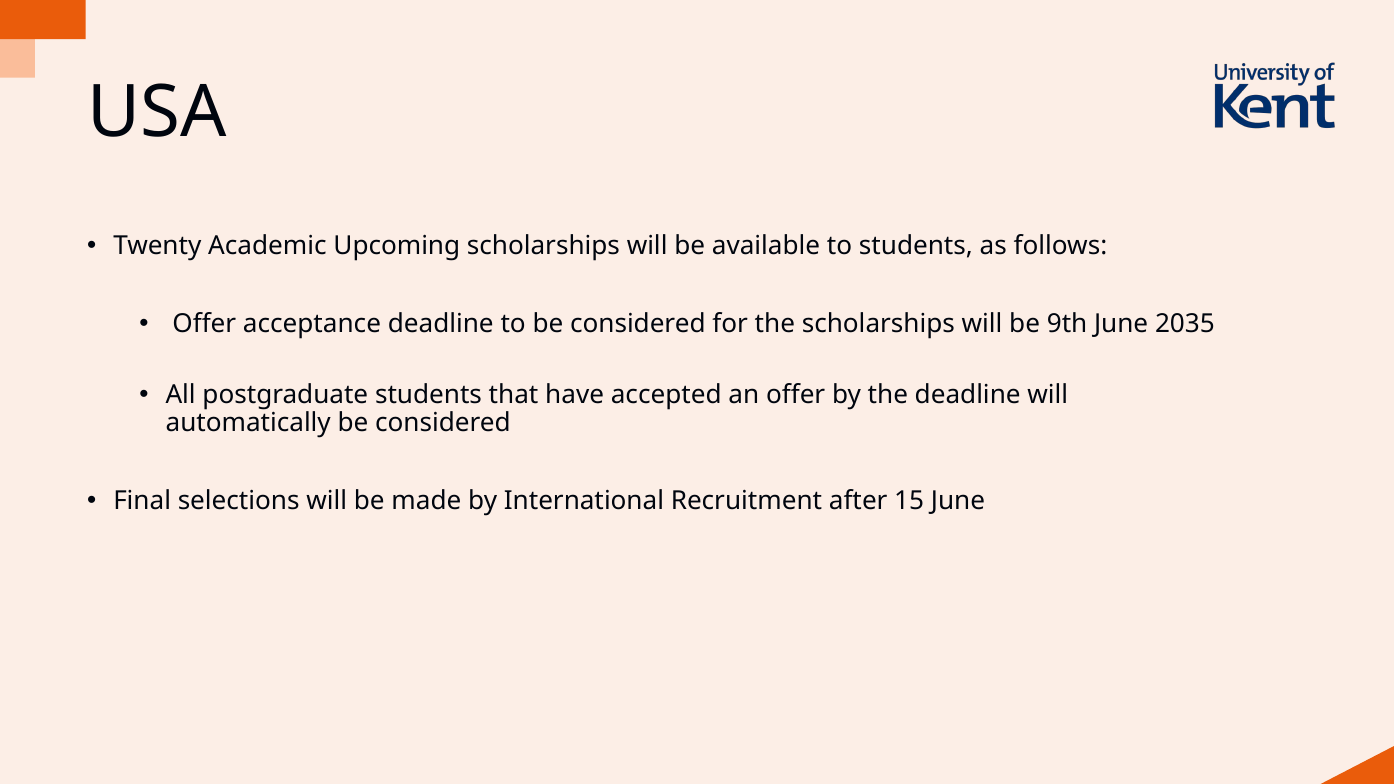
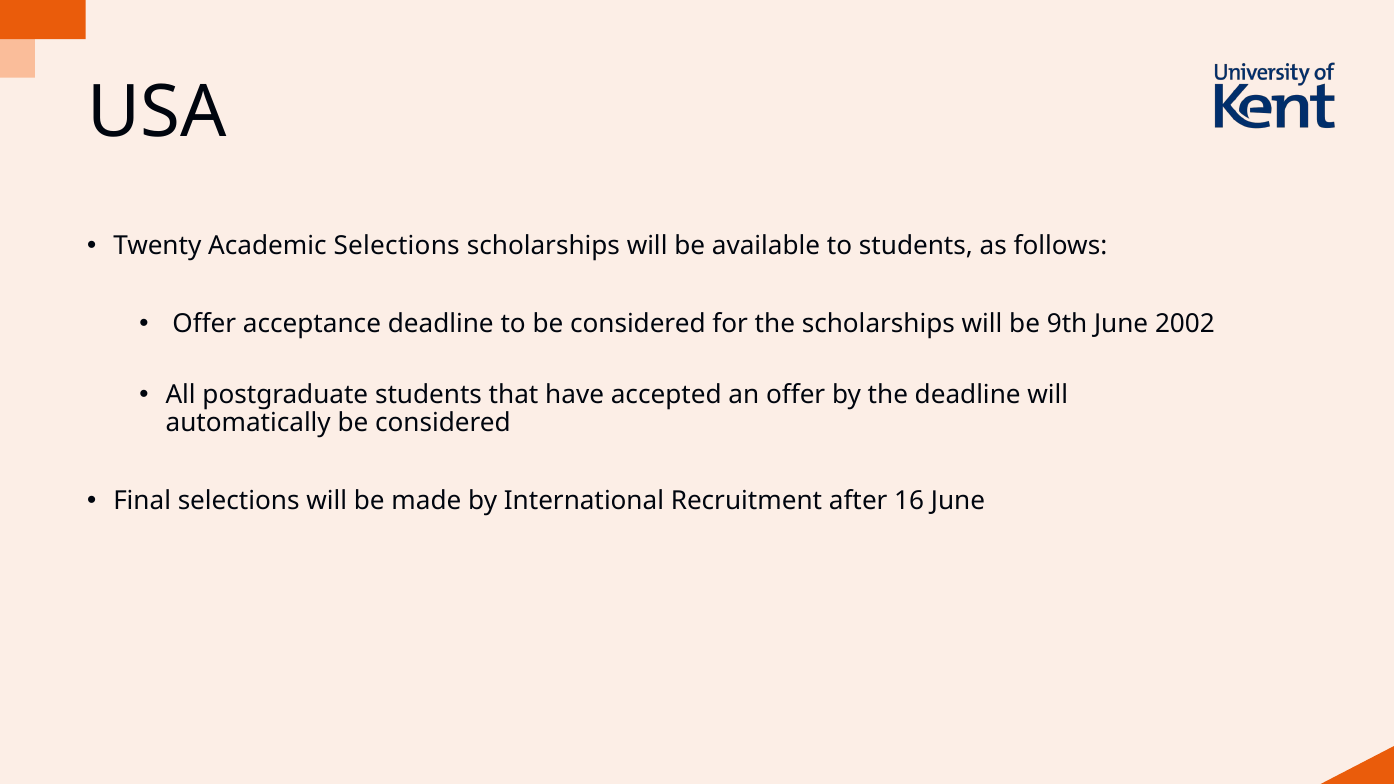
Academic Upcoming: Upcoming -> Selections (397, 246)
2035: 2035 -> 2002 (1185, 324)
15: 15 -> 16 (909, 501)
